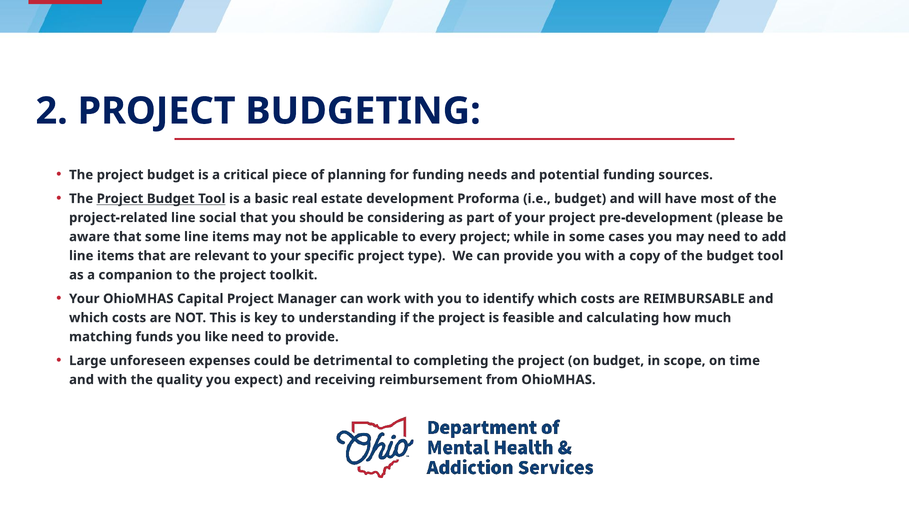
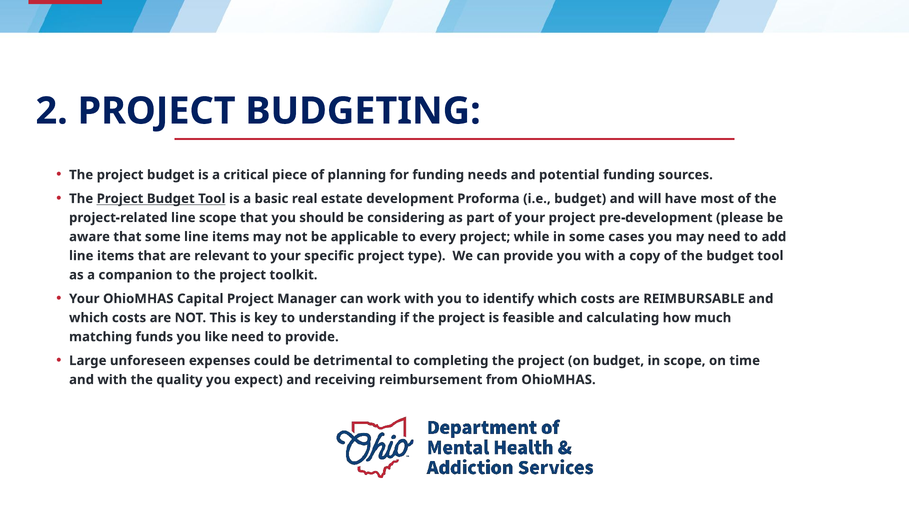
line social: social -> scope (218, 218)
